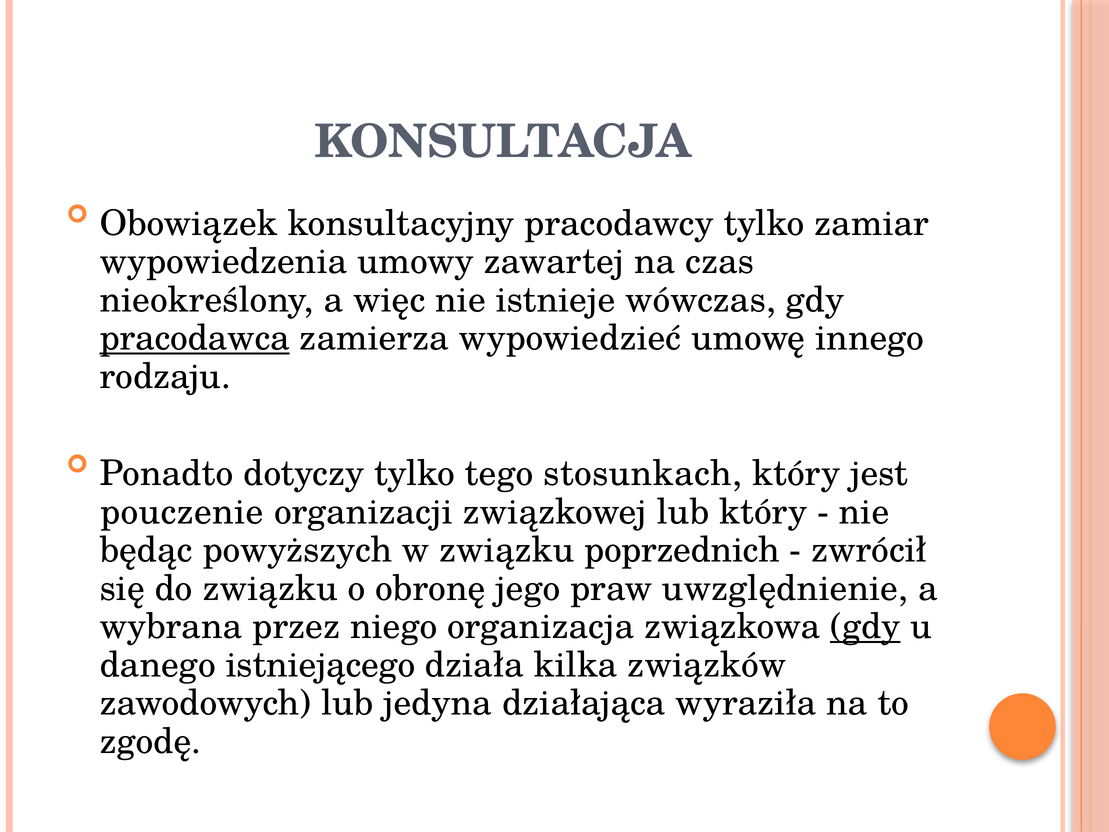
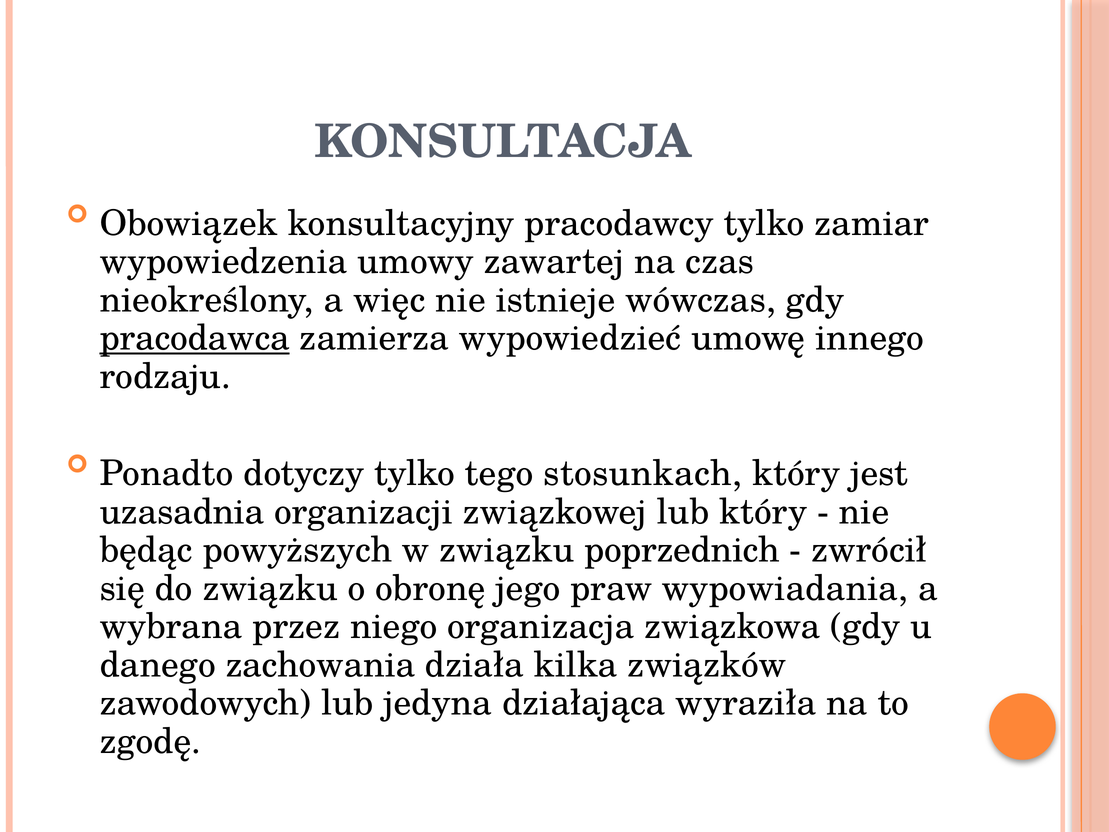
pouczenie: pouczenie -> uzasadnia (182, 512)
uwzględnienie: uwzględnienie -> wypowiadania (785, 588)
gdy underline: present -> none (865, 627)
istniejącego: istniejącego -> zachowania (320, 665)
